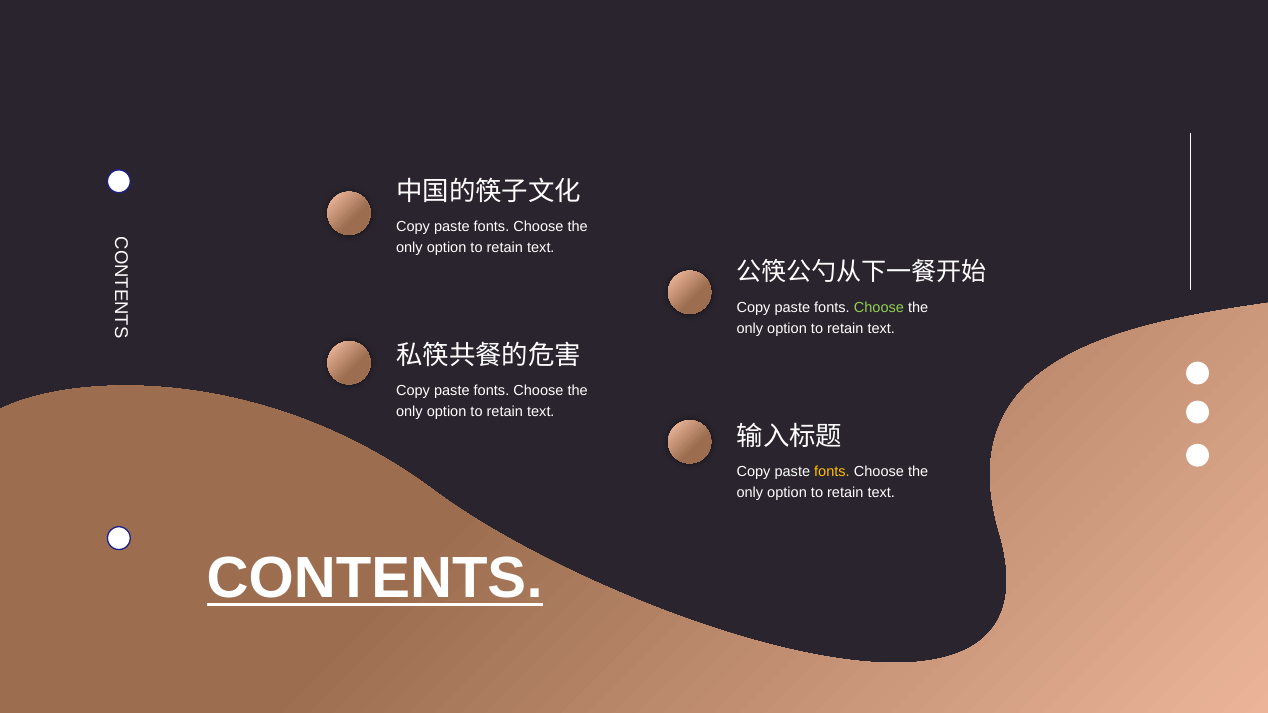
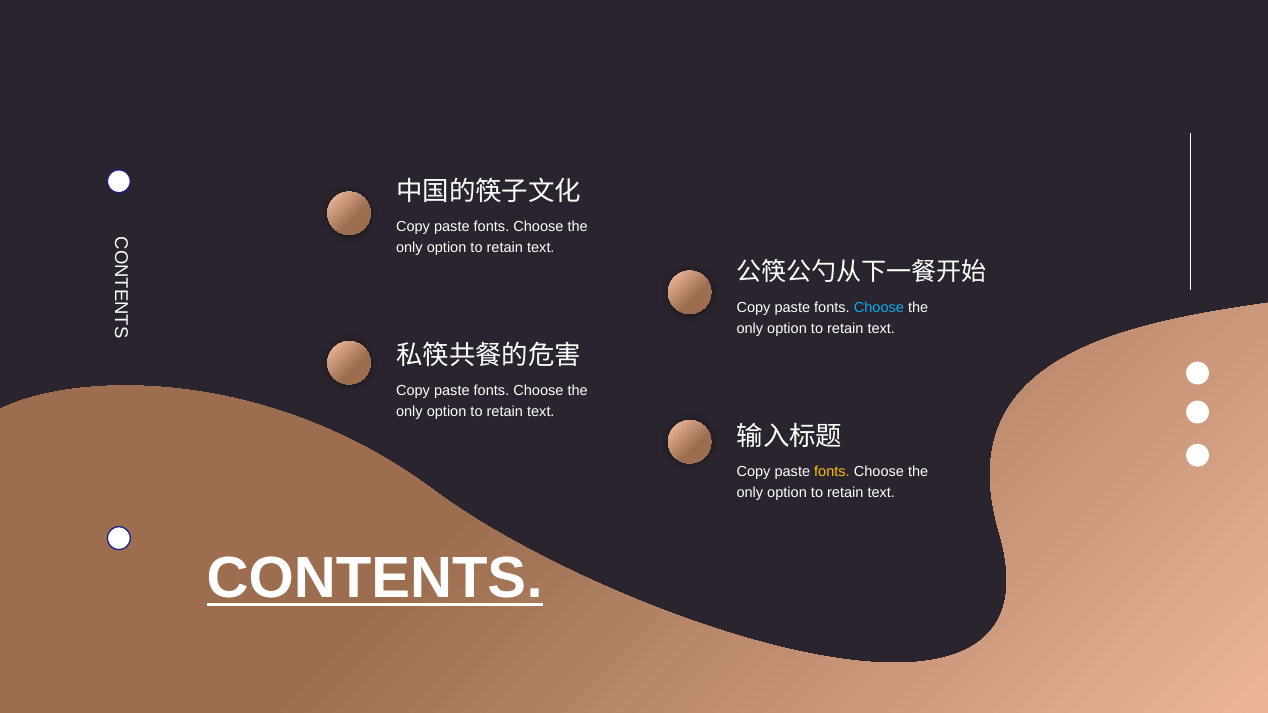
Choose colour: light green -> light blue (879, 308)
